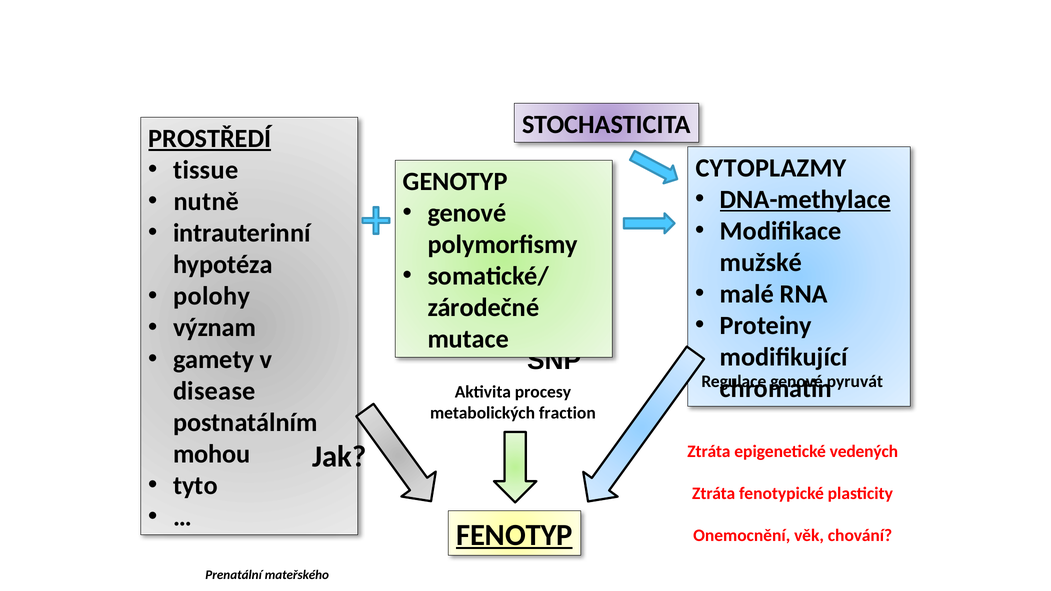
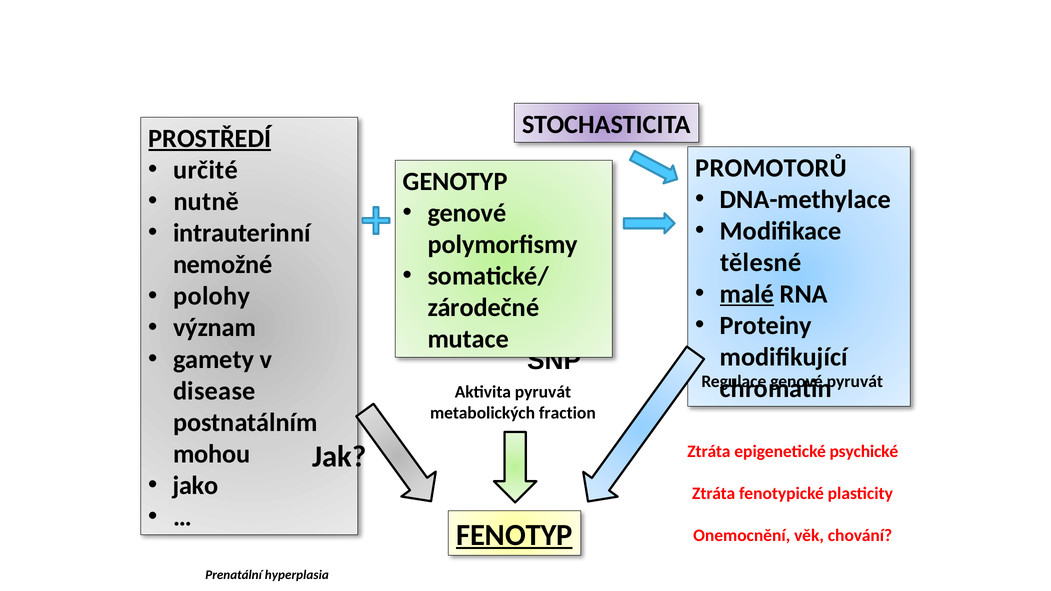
tissue: tissue -> určité (206, 170)
CYTOPLAZMY: CYTOPLAZMY -> PROMOTORŮ (771, 168)
DNA-methylace underline: present -> none (805, 200)
mužské: mužské -> tělesné (761, 263)
hypotéza: hypotéza -> nemožné (223, 265)
malé underline: none -> present (747, 294)
Aktivita procesy: procesy -> pyruvát (543, 392)
vedených: vedených -> psychické (864, 452)
tyto: tyto -> jako (195, 486)
mateřského: mateřského -> hyperplasia (297, 575)
